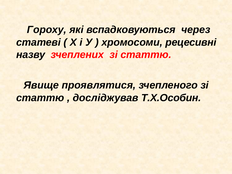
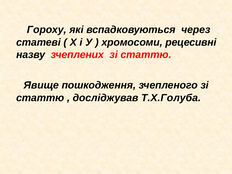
проявлятися: проявлятися -> пошкодження (99, 85)
Т.Х.Особин: Т.Х.Особин -> Т.Х.Голуба (171, 98)
